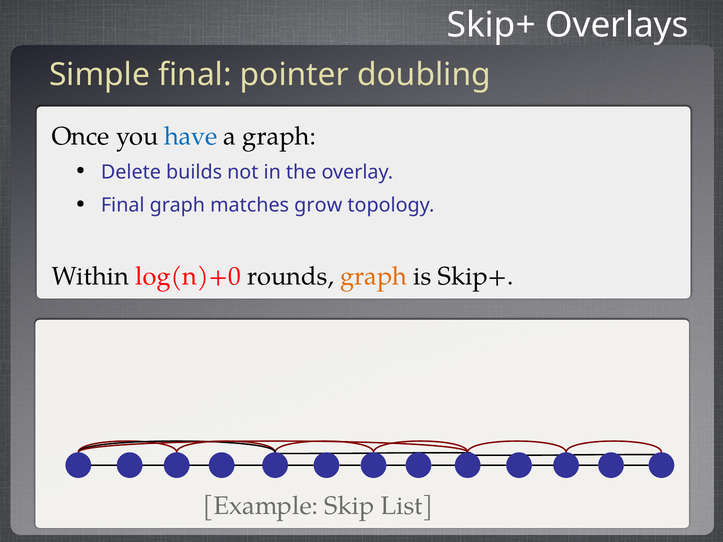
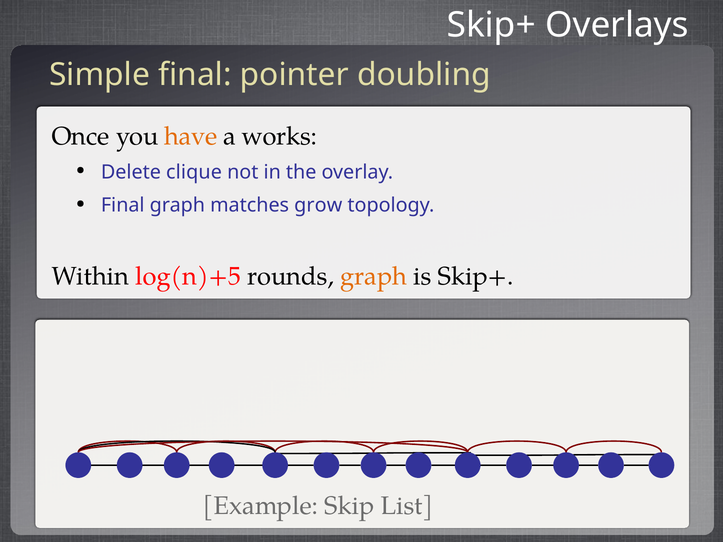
have colour: blue -> orange (191, 136)
a graph: graph -> works (279, 136)
builds: builds -> clique (194, 172)
log(n)+0: log(n)+0 -> log(n)+5 (188, 276)
